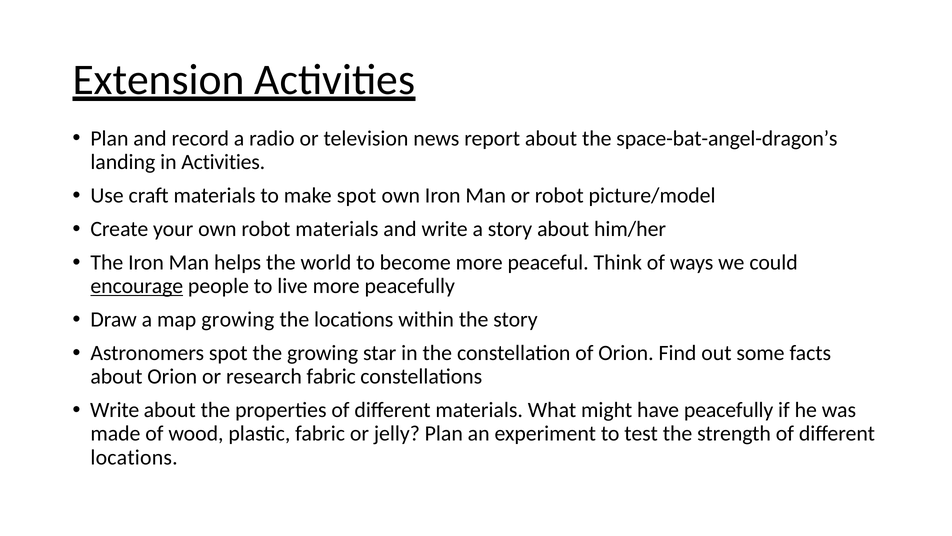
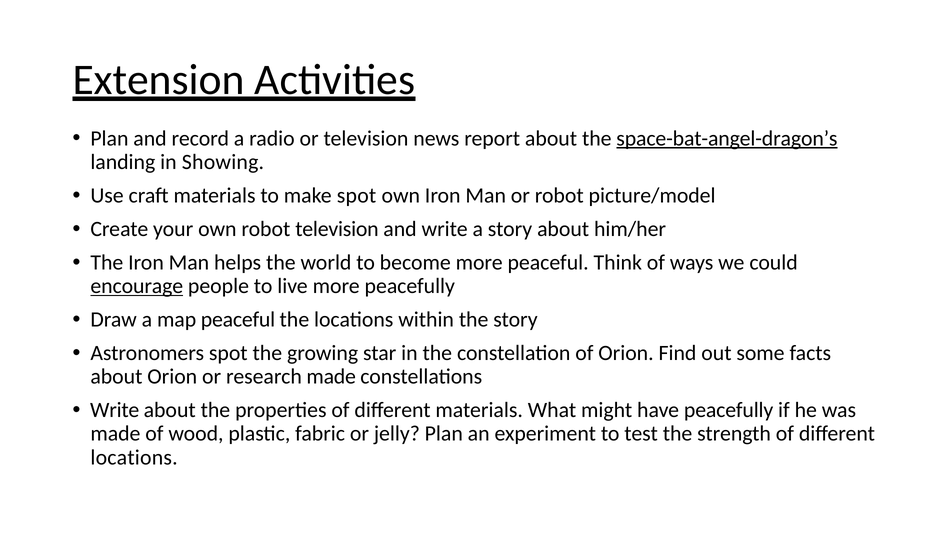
space-bat-angel-dragon’s underline: none -> present (727, 138)
in Activities: Activities -> Showing (223, 162)
robot materials: materials -> television (337, 229)
map growing: growing -> peaceful (238, 319)
research fabric: fabric -> made (331, 376)
